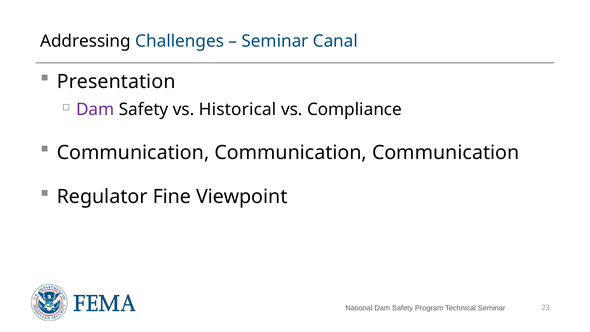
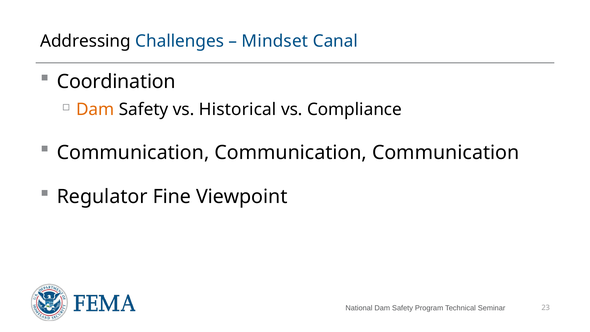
Seminar: Seminar -> Mindset (275, 41)
Presentation: Presentation -> Coordination (116, 82)
Dam colour: purple -> orange (95, 110)
